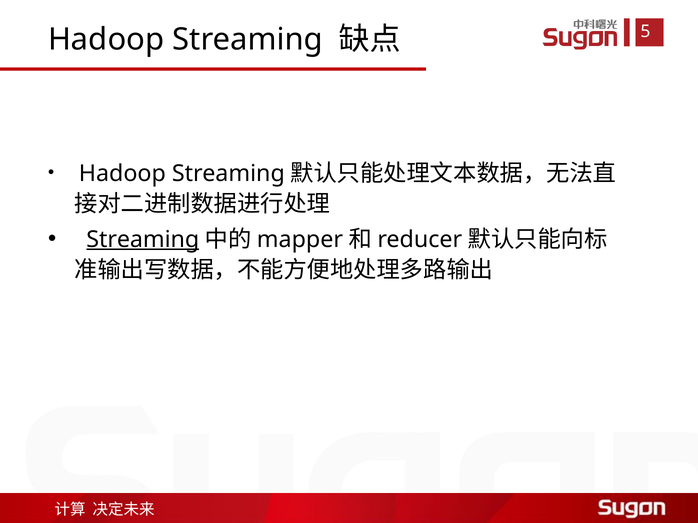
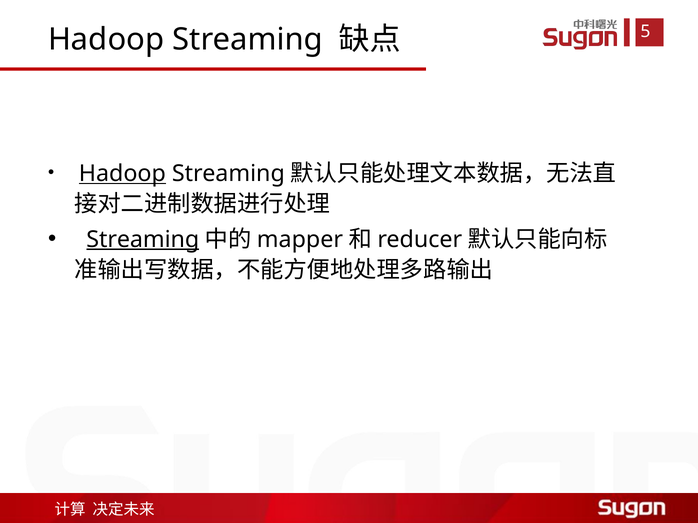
Hadoop underline: none -> present (122, 174)
